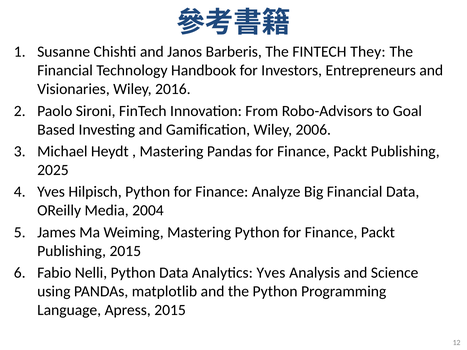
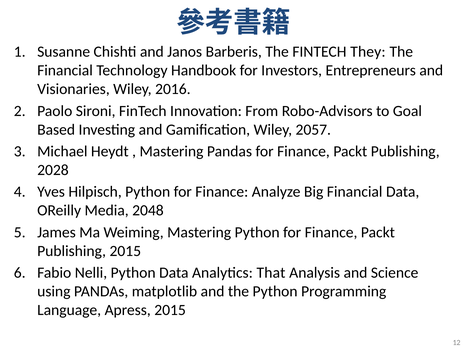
2006: 2006 -> 2057 (313, 130)
2025: 2025 -> 2028 (53, 170)
2004: 2004 -> 2048 (148, 211)
Analytics Yves: Yves -> That (271, 273)
